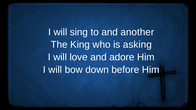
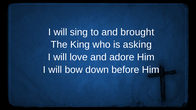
another: another -> brought (137, 32)
